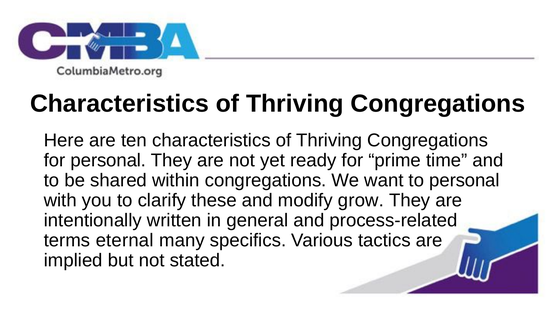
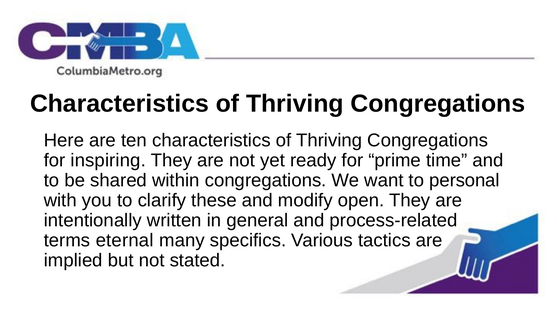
for personal: personal -> inspiring (108, 161)
grow: grow -> open (361, 201)
